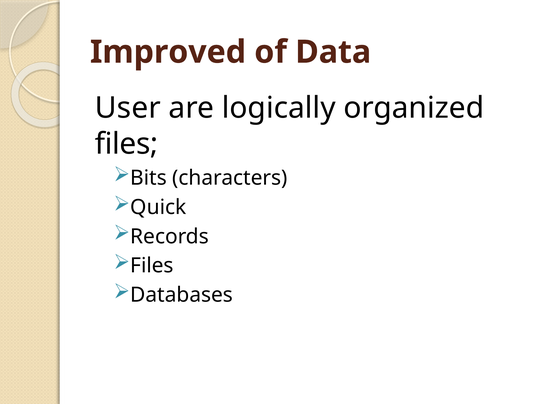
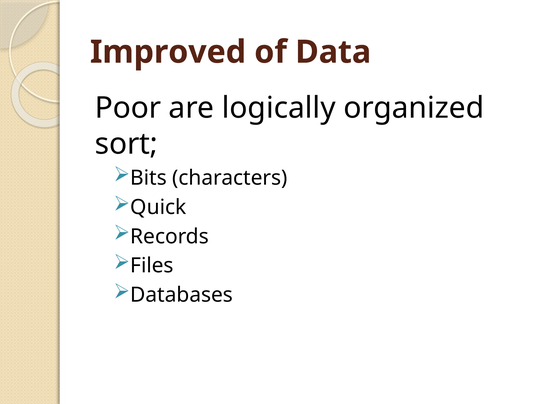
User: User -> Poor (128, 108)
files: files -> sort (126, 144)
